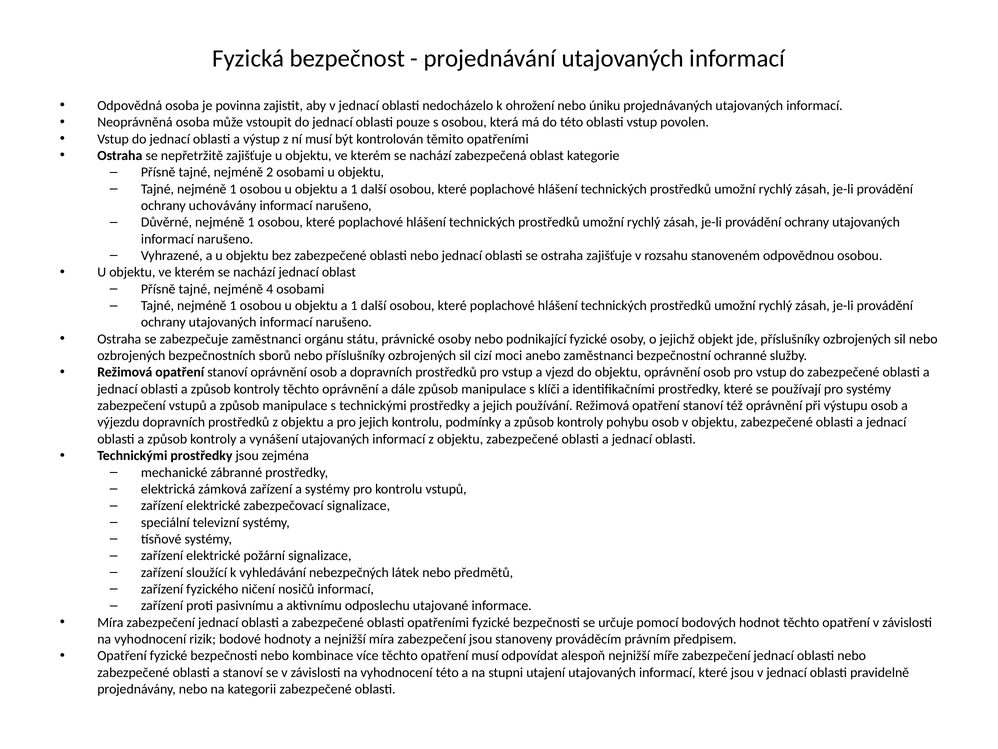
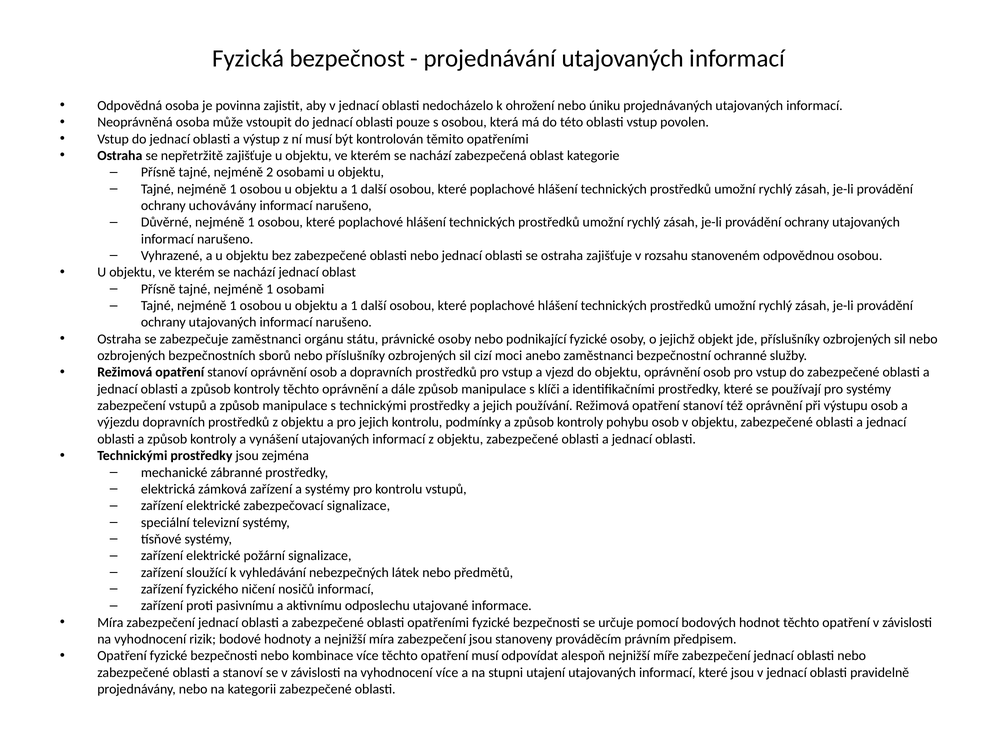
Přísně tajné nejméně 4: 4 -> 1 (270, 289)
vyhodnocení této: této -> více (447, 672)
